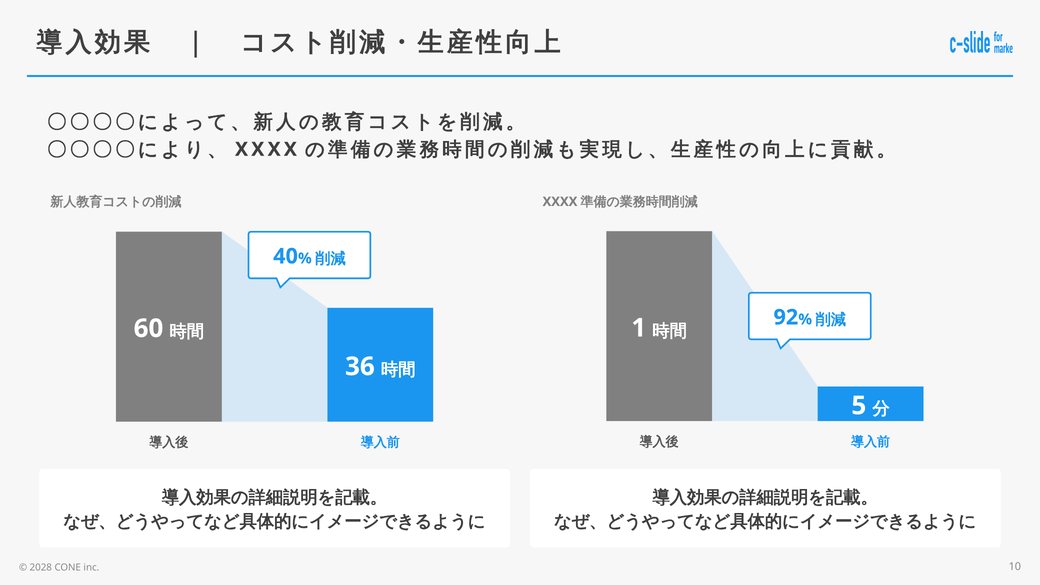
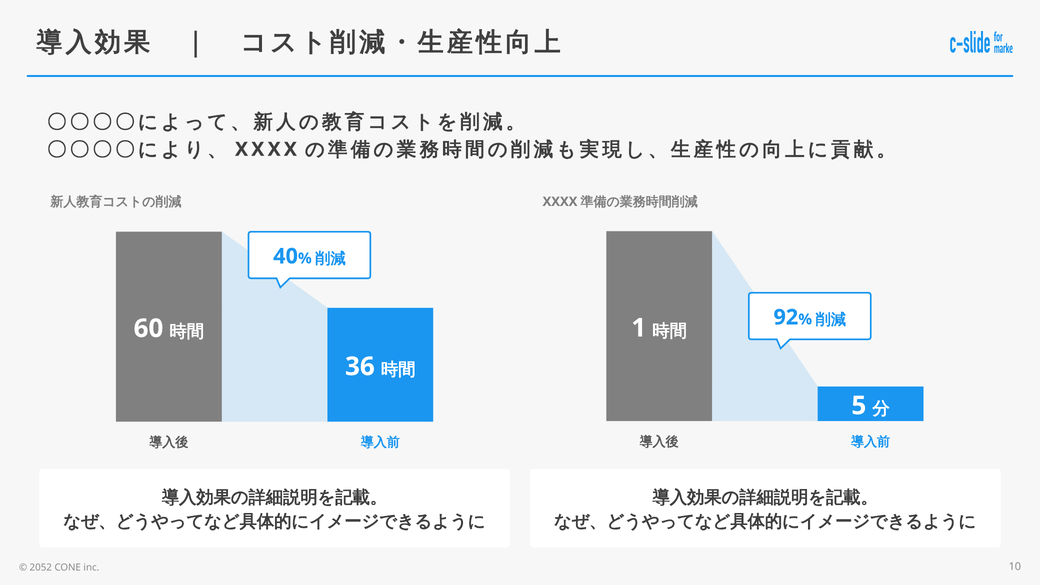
2028: 2028 -> 2052 (41, 567)
